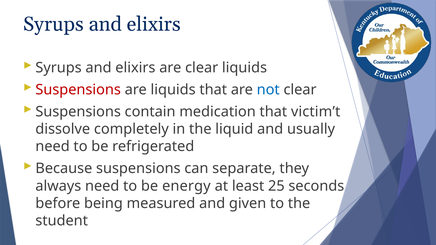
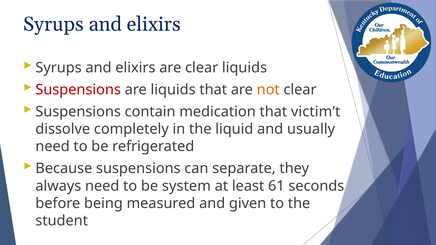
not colour: blue -> orange (268, 90)
energy: energy -> system (186, 186)
25: 25 -> 61 (276, 186)
